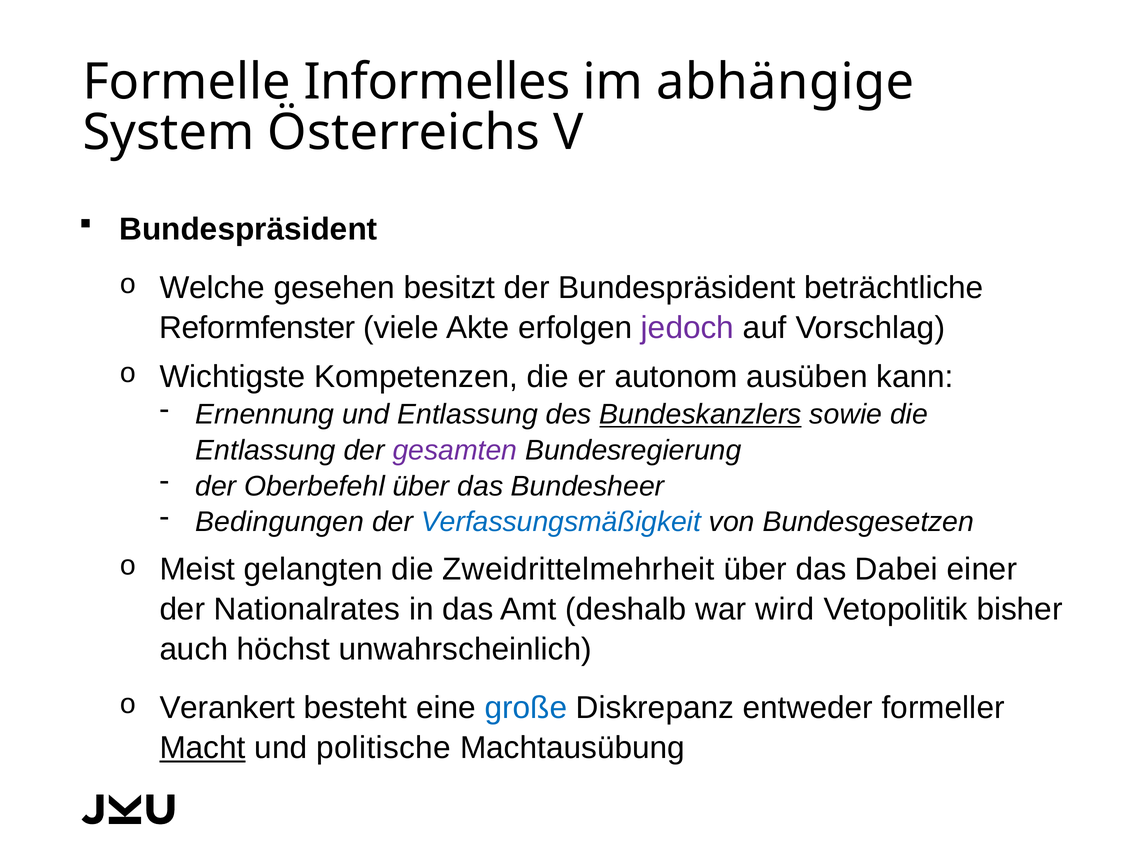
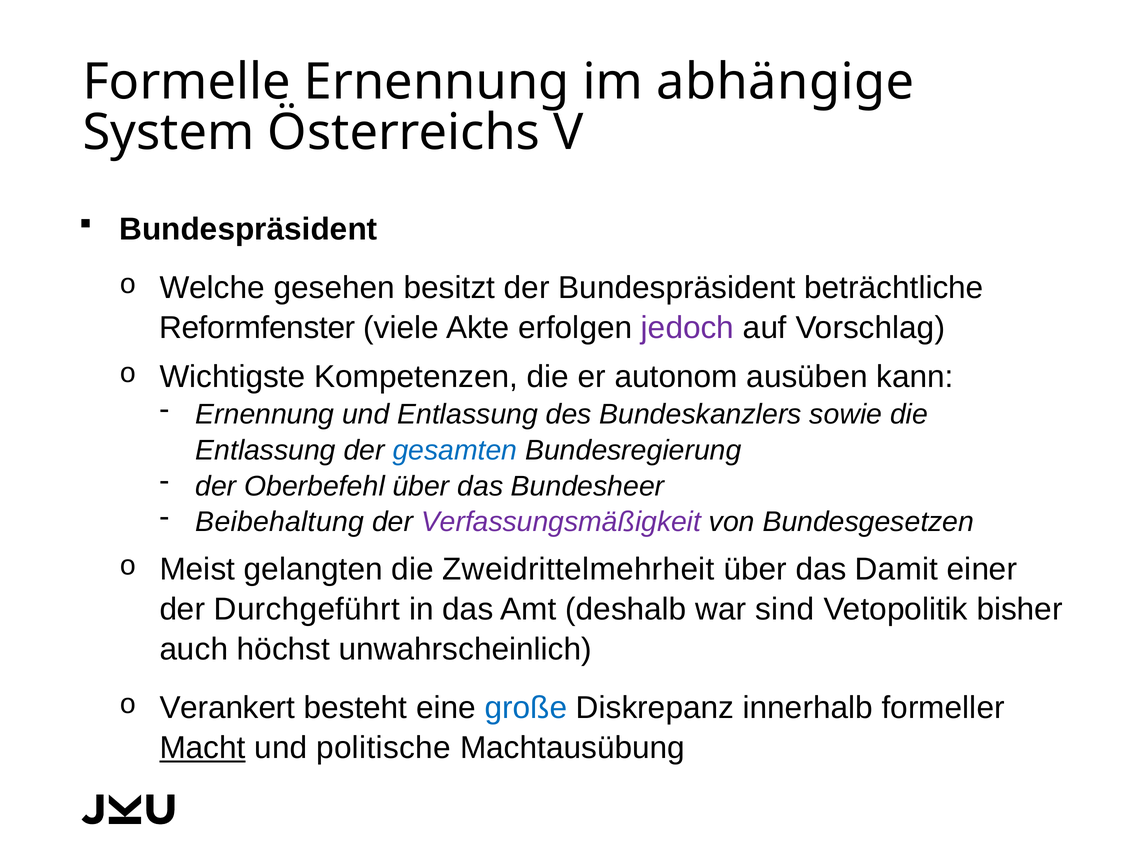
Formelle Informelles: Informelles -> Ernennung (437, 82)
Bundeskanzlers underline: present -> none (701, 414)
gesamten colour: purple -> blue (455, 450)
Bedingungen: Bedingungen -> Beibehaltung (280, 522)
Verfassungsmäßigkeit colour: blue -> purple (561, 522)
Dabei: Dabei -> Damit (896, 569)
Nationalrates: Nationalrates -> Durchgeführt (307, 609)
wird: wird -> sind (785, 609)
entweder: entweder -> innerhalb (808, 708)
